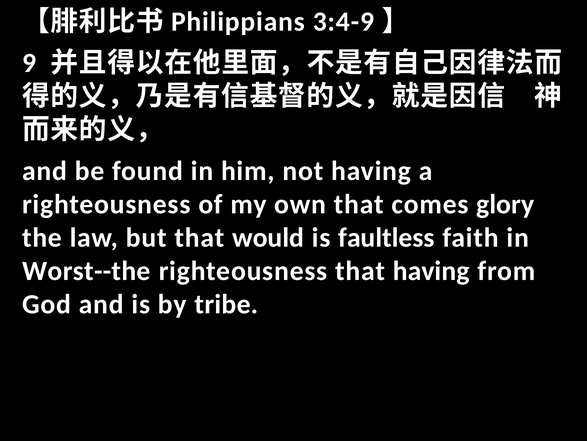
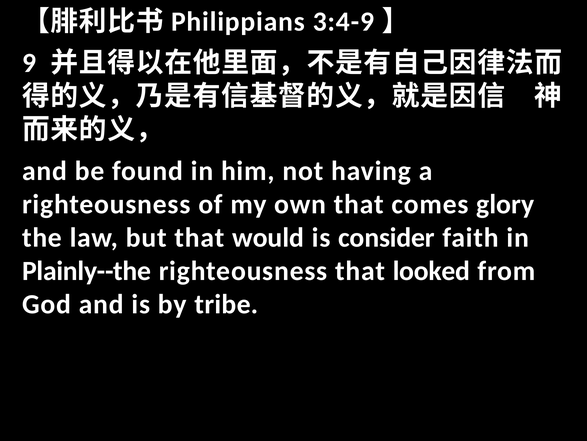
faultless: faultless -> consider (387, 237)
Worst--the: Worst--the -> Plainly--the (87, 271)
that having: having -> looked (431, 271)
